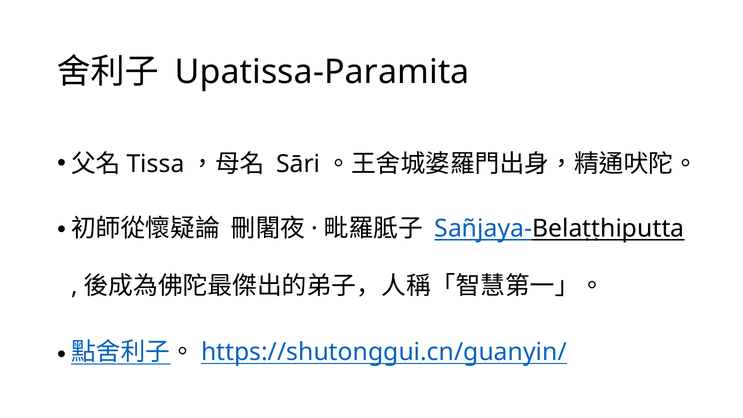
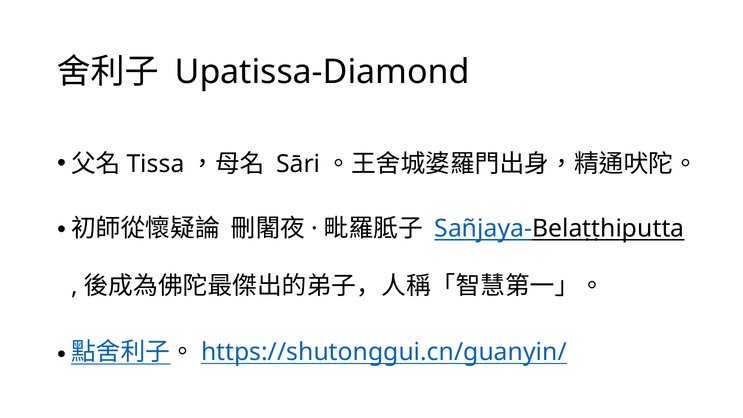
Upatissa-Paramita: Upatissa-Paramita -> Upatissa-Diamond (322, 72)
